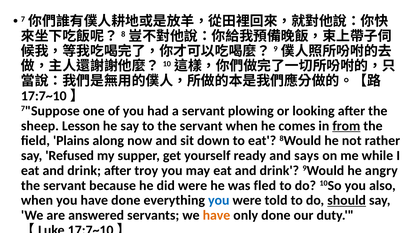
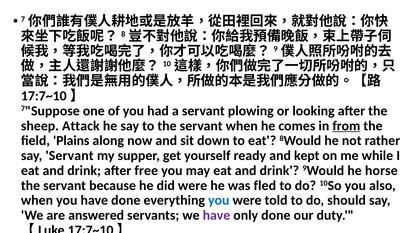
Lesson: Lesson -> Attack (81, 126)
say Refused: Refused -> Servant (70, 156)
says: says -> kept (307, 156)
troy: troy -> free (146, 171)
angry: angry -> horse (381, 171)
should underline: present -> none (347, 201)
have colour: orange -> purple (216, 216)
